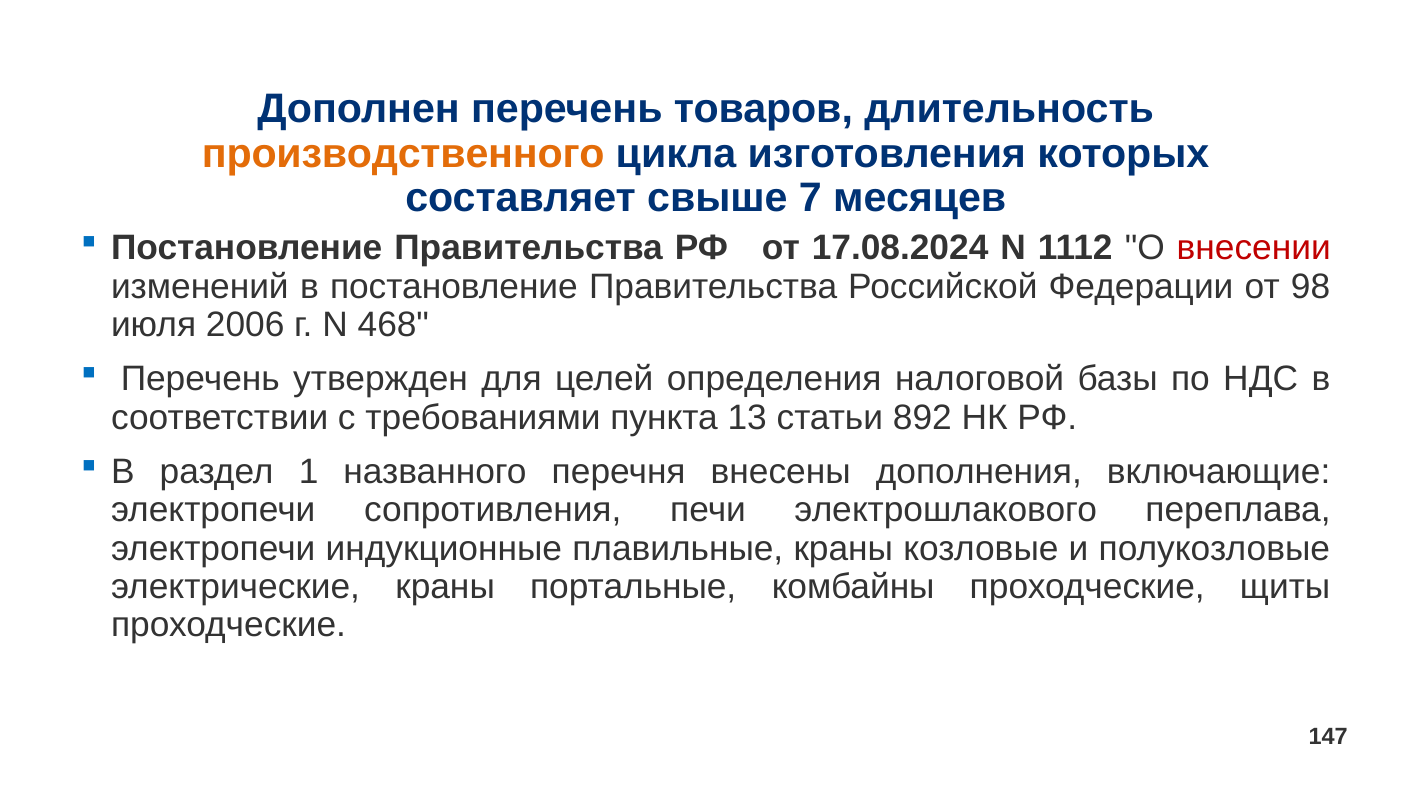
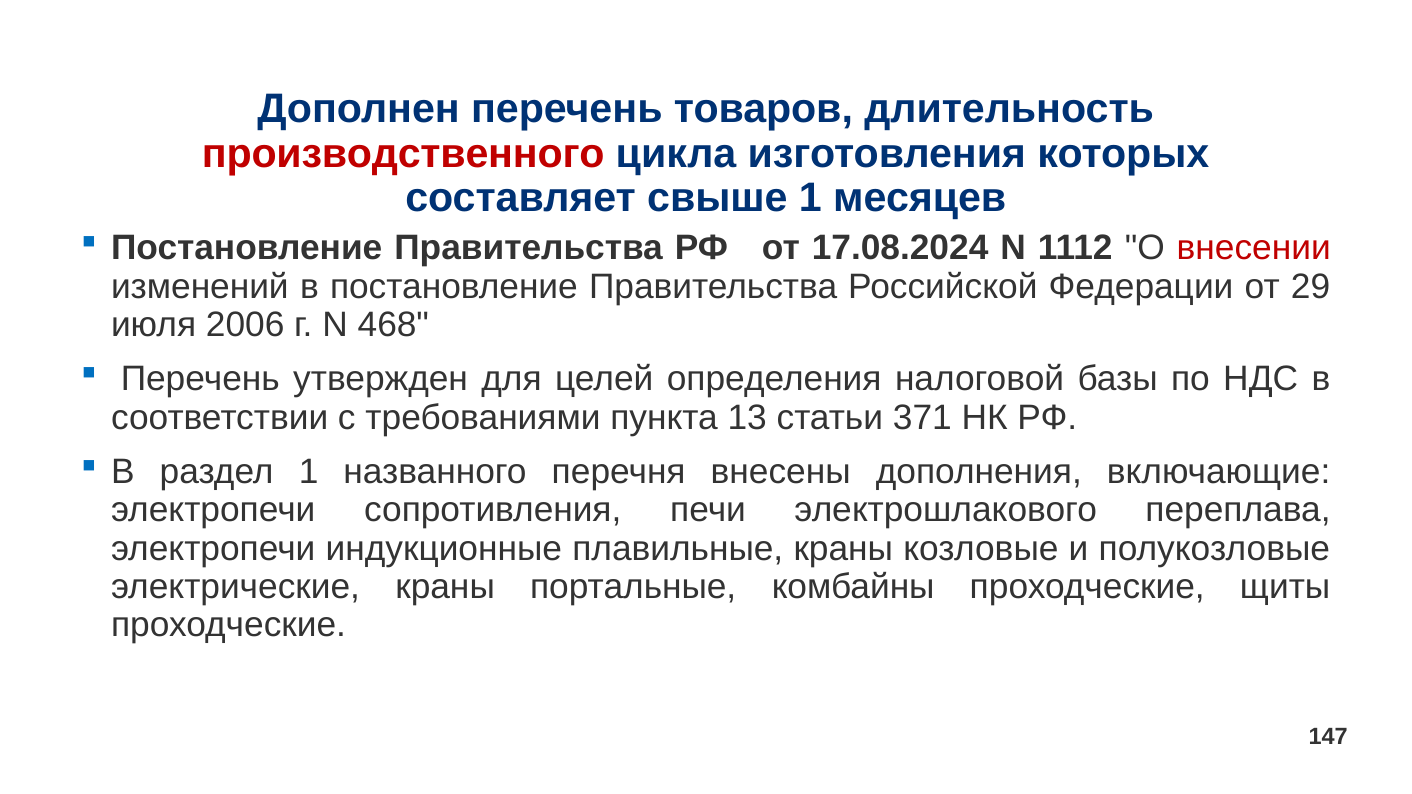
производственного colour: orange -> red (403, 153)
свыше 7: 7 -> 1 (810, 198)
98: 98 -> 29 (1311, 286)
892: 892 -> 371 (922, 417)
